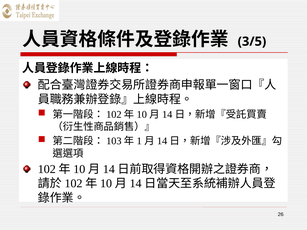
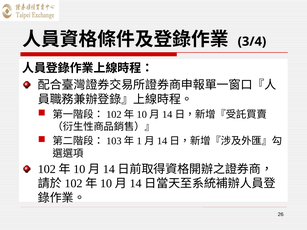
3/5: 3/5 -> 3/4 (252, 42)
